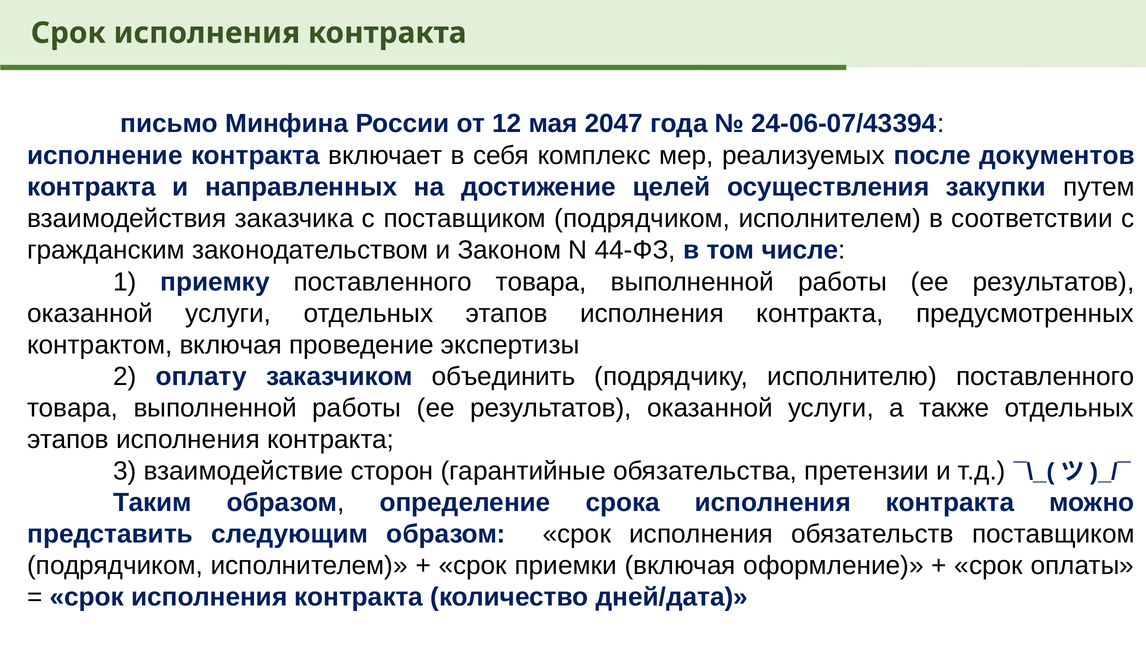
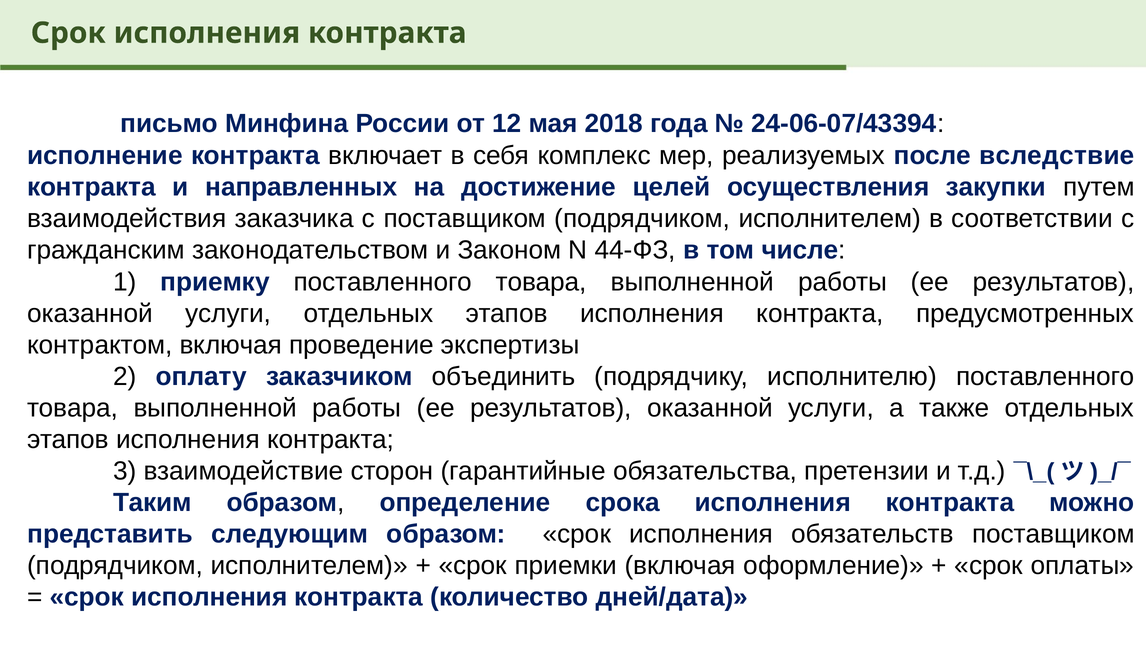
2047: 2047 -> 2018 (614, 124)
документов: документов -> вследствие (1057, 156)
